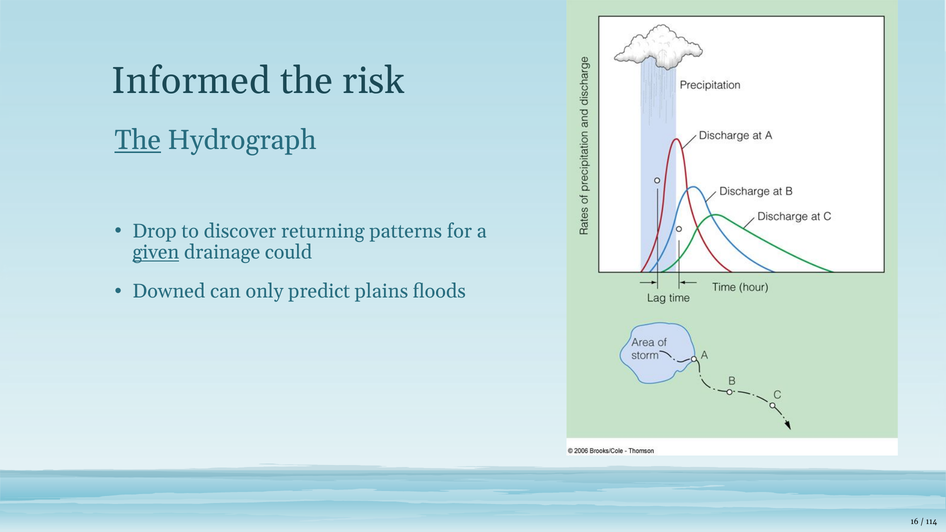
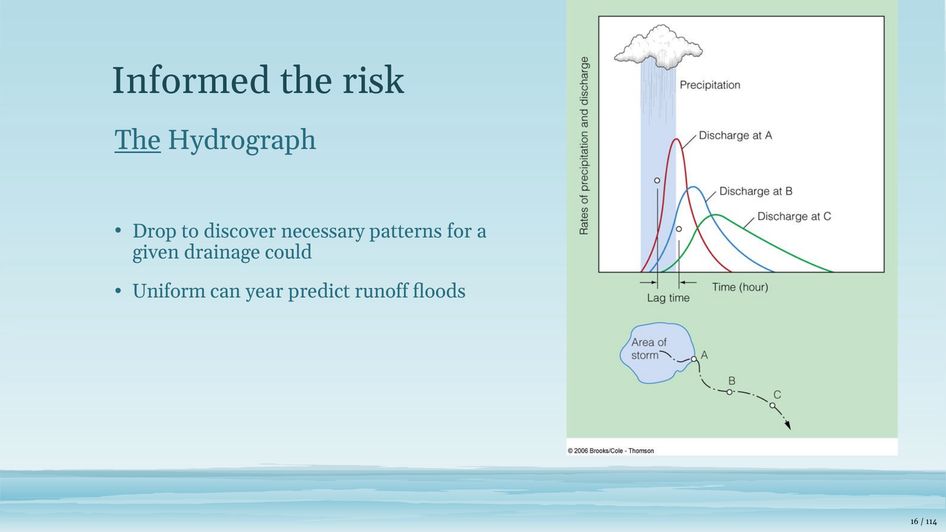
returning: returning -> necessary (323, 231)
given underline: present -> none (156, 252)
Downed: Downed -> Uniform (169, 292)
only: only -> year (264, 292)
plains: plains -> runoff (382, 292)
